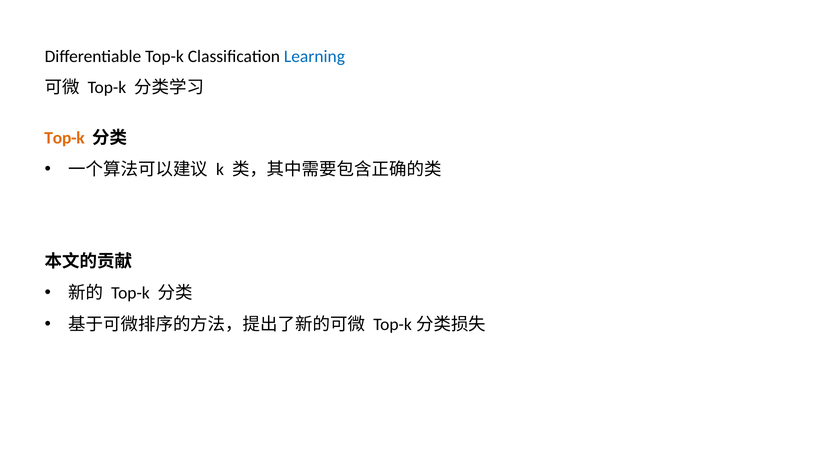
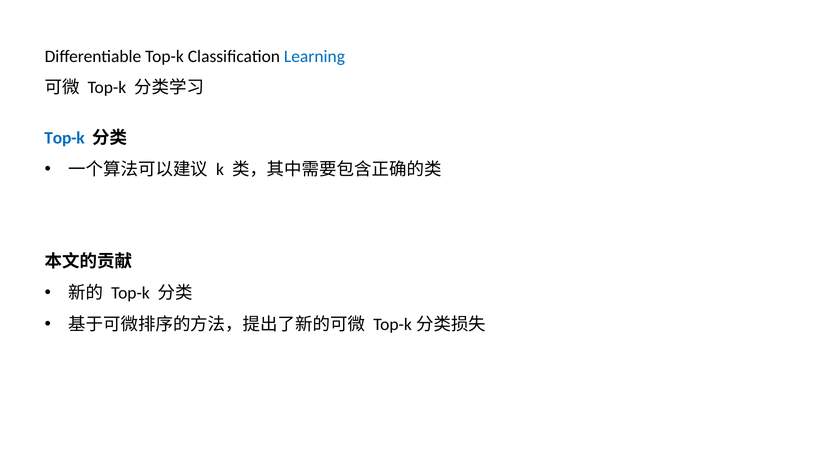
Top-k colour: orange -> blue (65, 138)
